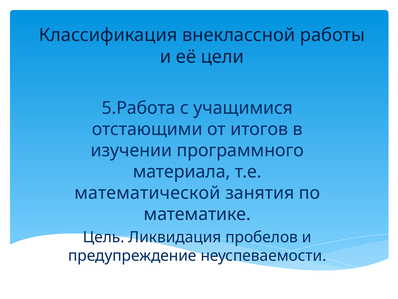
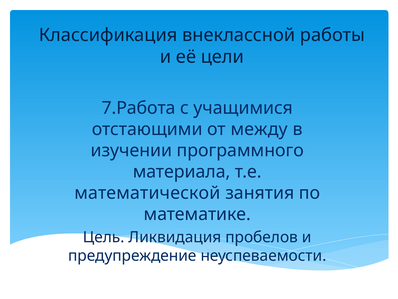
5.Работа: 5.Работа -> 7.Работа (139, 108)
итогов: итогов -> между (259, 129)
